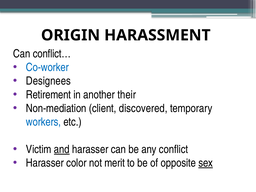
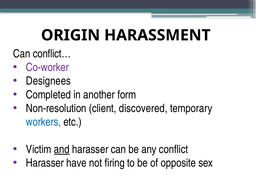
Co-worker colour: blue -> purple (47, 67)
Retirement: Retirement -> Completed (48, 95)
their: their -> form (127, 95)
Non-mediation: Non-mediation -> Non-resolution (56, 108)
color: color -> have (76, 163)
merit: merit -> firing (115, 163)
sex underline: present -> none (206, 163)
